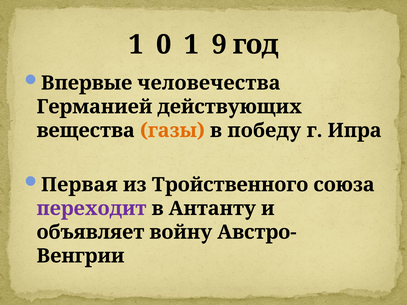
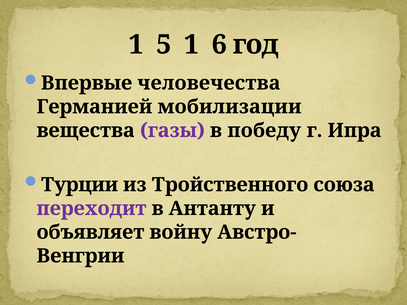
0: 0 -> 5 (164, 45)
9: 9 -> 6 (219, 45)
действующих: действующих -> мобилизации (230, 107)
газы colour: orange -> purple (172, 131)
Первая: Первая -> Турции (80, 185)
